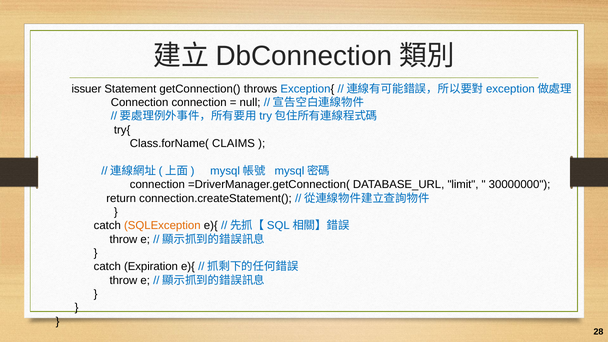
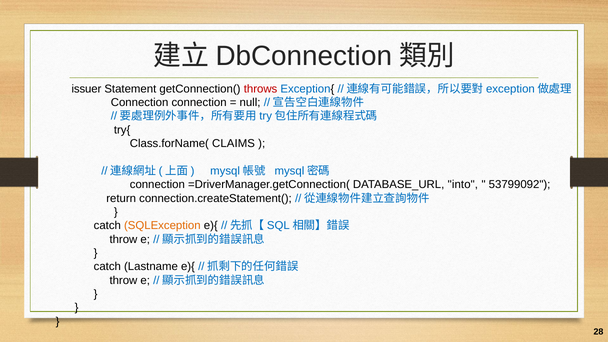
throws colour: black -> red (261, 89)
limit: limit -> into (463, 185)
30000000: 30000000 -> 53799092 (520, 185)
Expiration: Expiration -> Lastname (151, 267)
